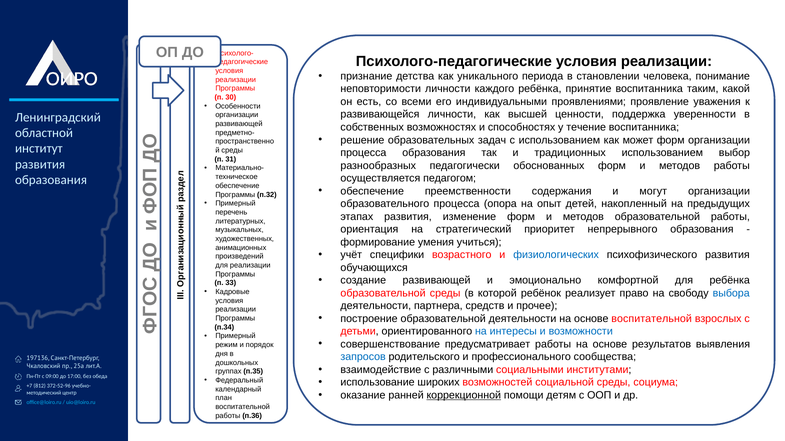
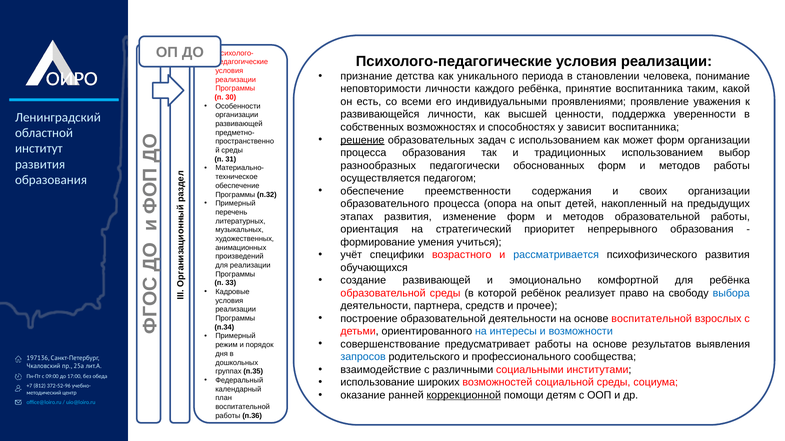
течение: течение -> зависит (586, 127)
решение underline: none -> present (362, 140)
могут: могут -> своих (653, 191)
физиологических: физиологических -> рассматривается (556, 255)
